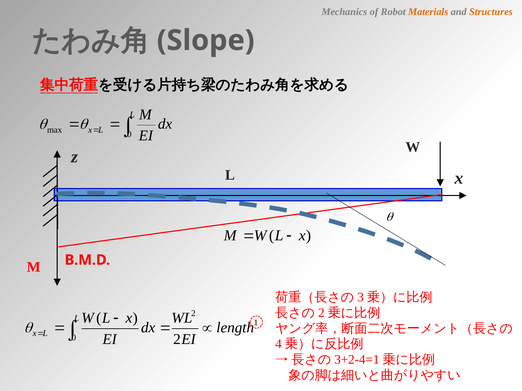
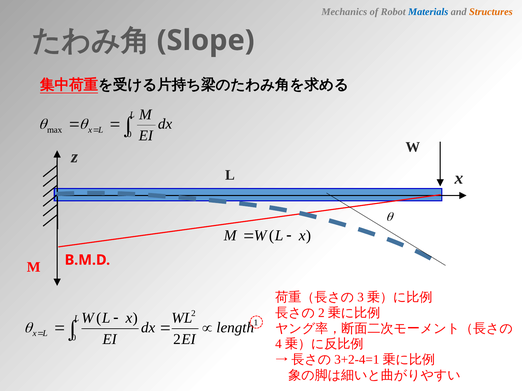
Materials colour: orange -> blue (428, 12)
